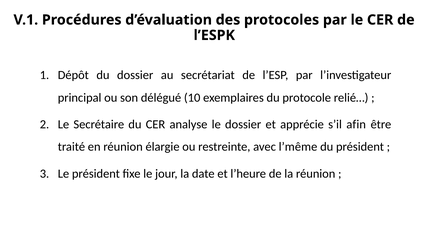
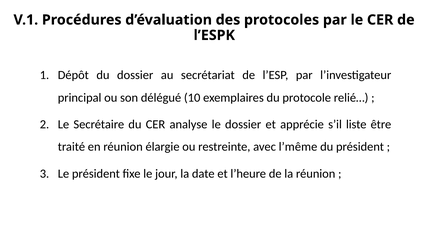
afin: afin -> liste (356, 125)
